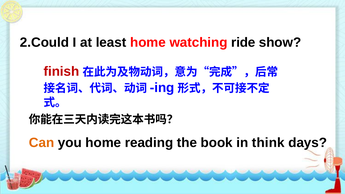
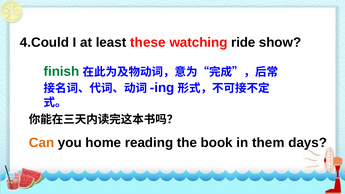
2.Could: 2.Could -> 4.Could (45, 42)
least home: home -> these (148, 42)
finish colour: red -> green (61, 72)
think: think -> them (268, 143)
